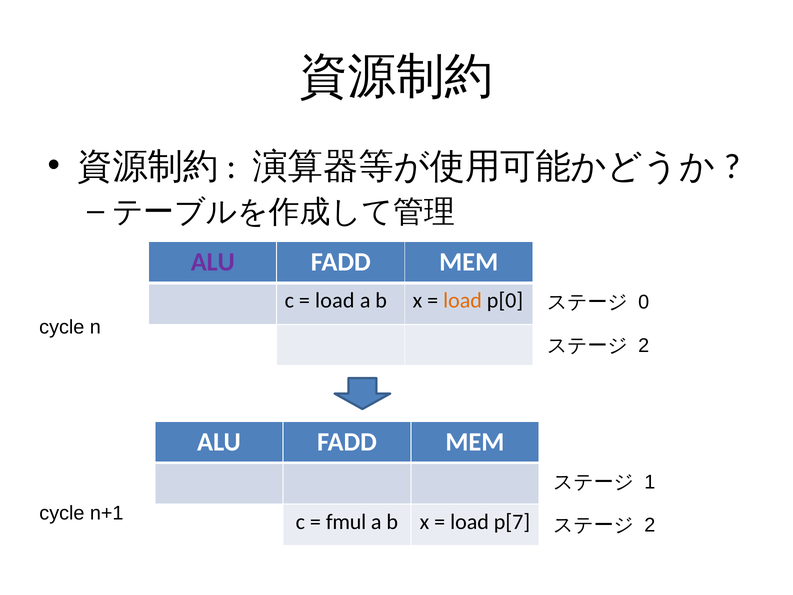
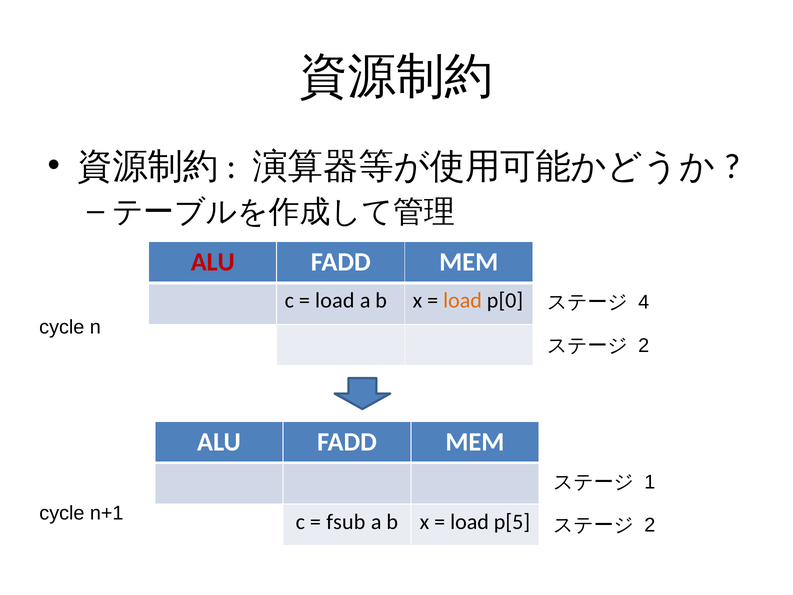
ALU colour: purple -> red (213, 262)
0: 0 -> 4 (644, 302)
fmul: fmul -> fsub (346, 522)
p[7: p[7 -> p[5 (512, 522)
